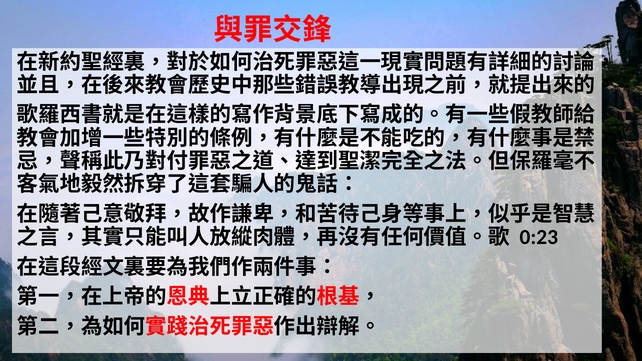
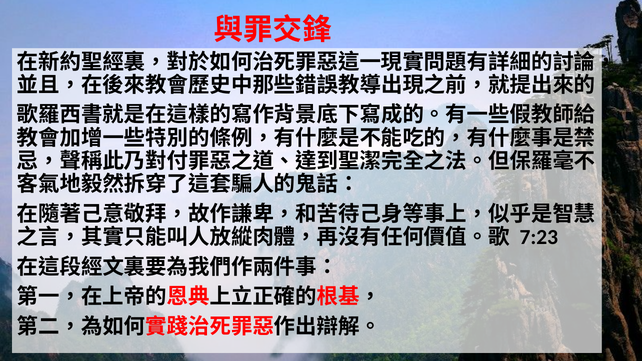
0:23: 0:23 -> 7:23 (539, 237)
